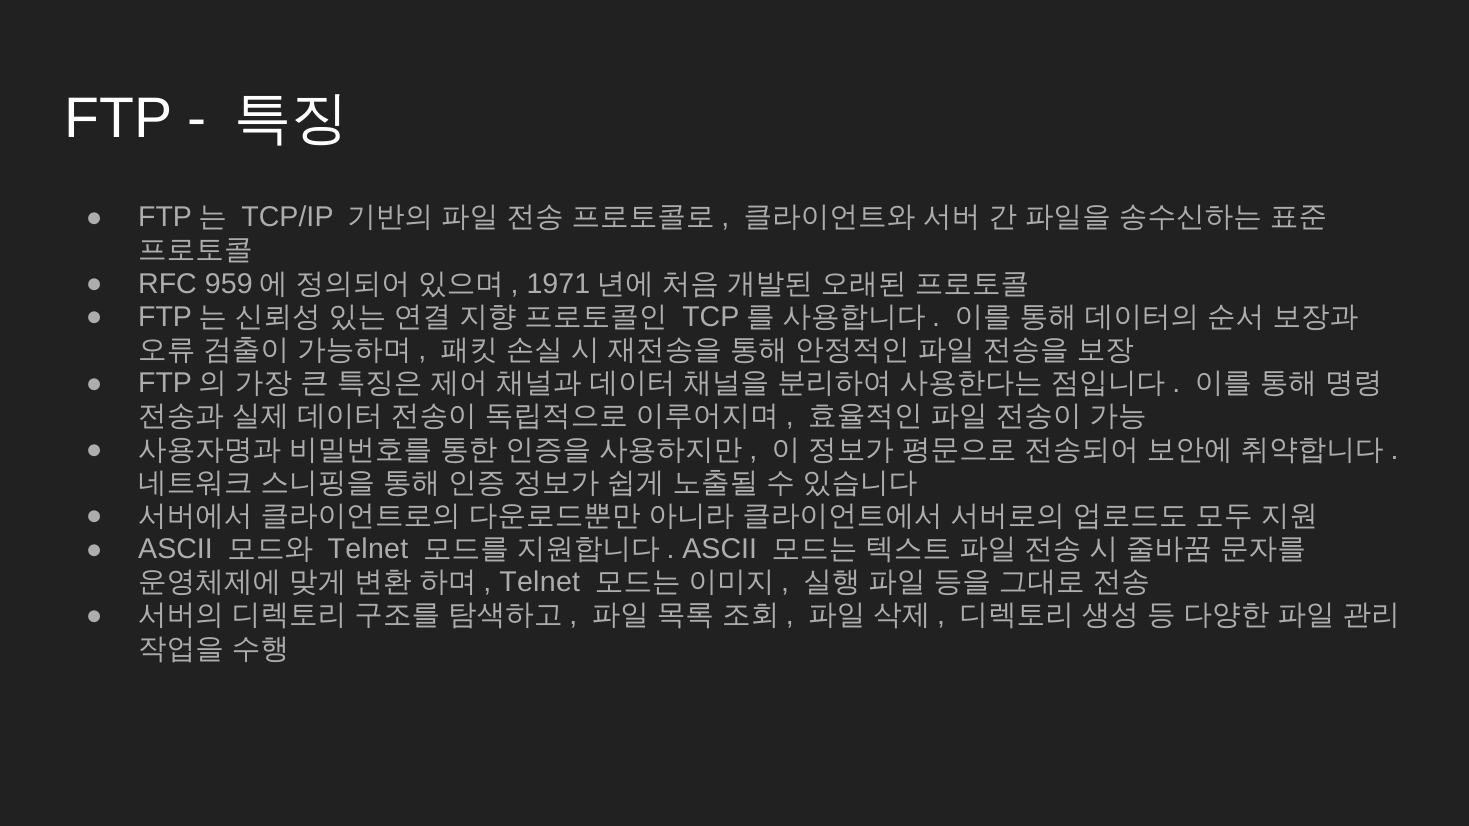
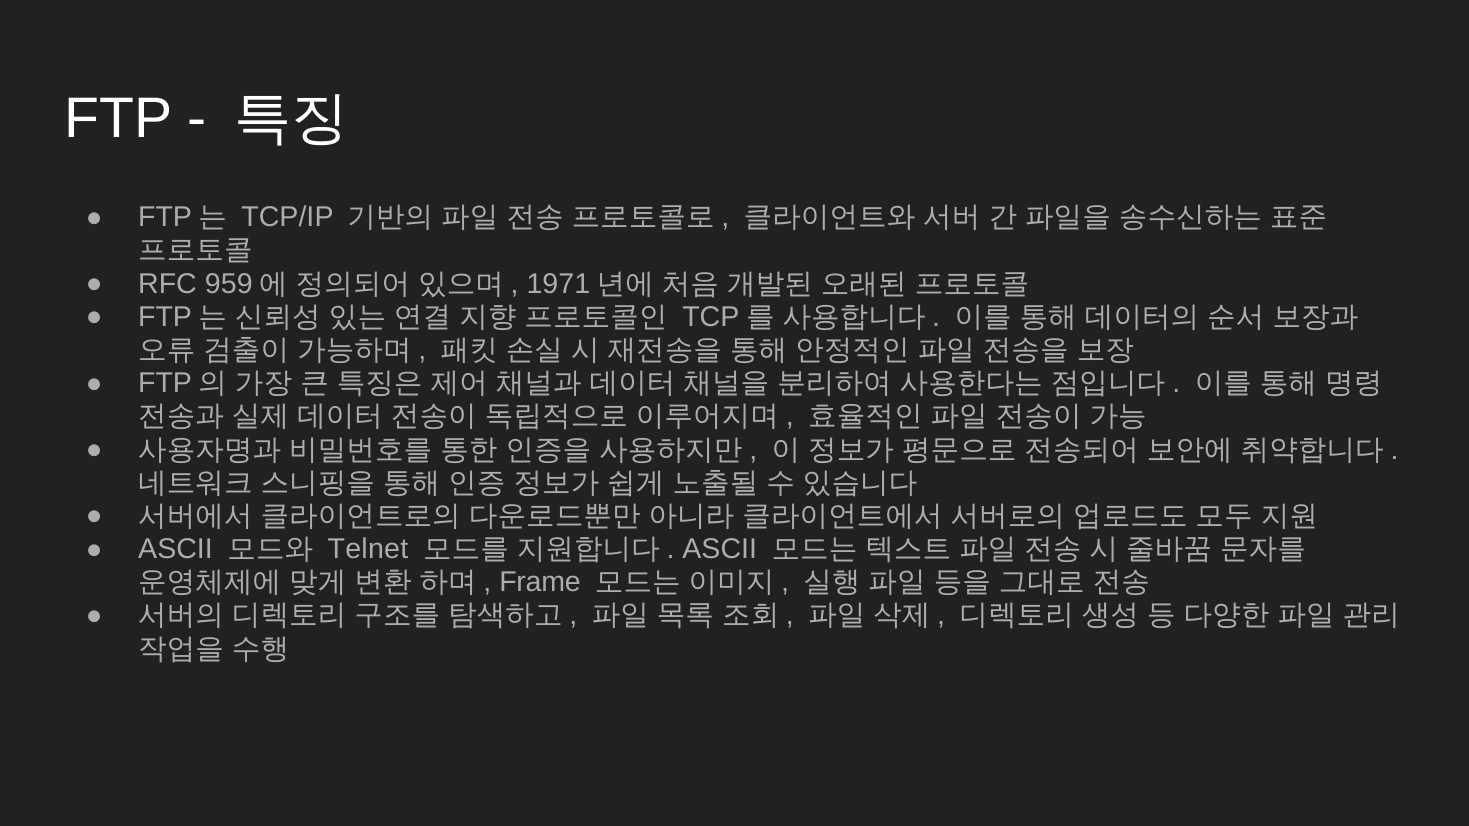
Telnet: Telnet -> Frame (540, 583)
